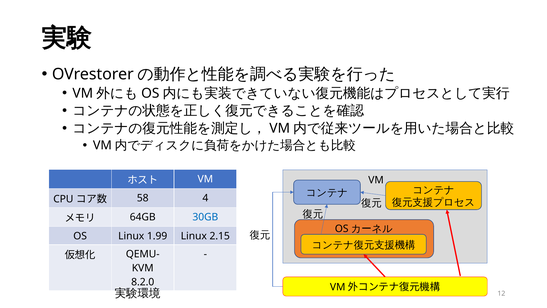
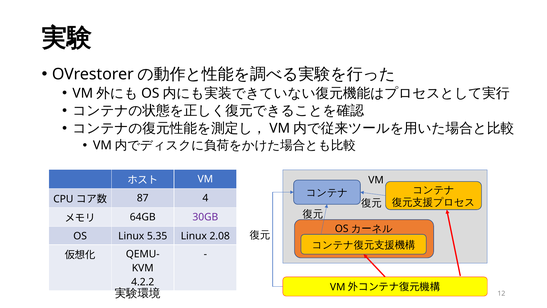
58: 58 -> 87 (143, 198)
30GB colour: blue -> purple (205, 217)
1.99: 1.99 -> 5.35 (157, 236)
2.15: 2.15 -> 2.08 (220, 236)
8.2.0: 8.2.0 -> 4.2.2 (143, 282)
